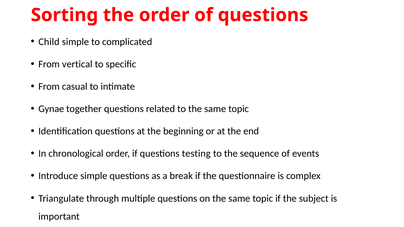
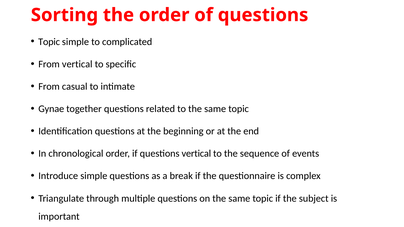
Child: Child -> Topic (49, 42)
questions testing: testing -> vertical (196, 154)
